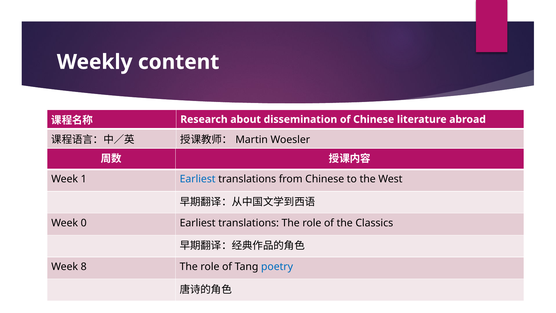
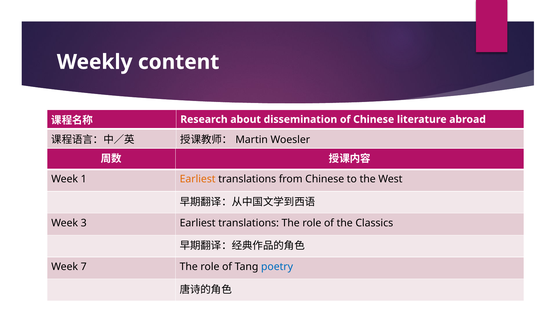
Earliest colour: blue -> orange (198, 179)
0: 0 -> 3 (84, 223)
8: 8 -> 7 (84, 267)
